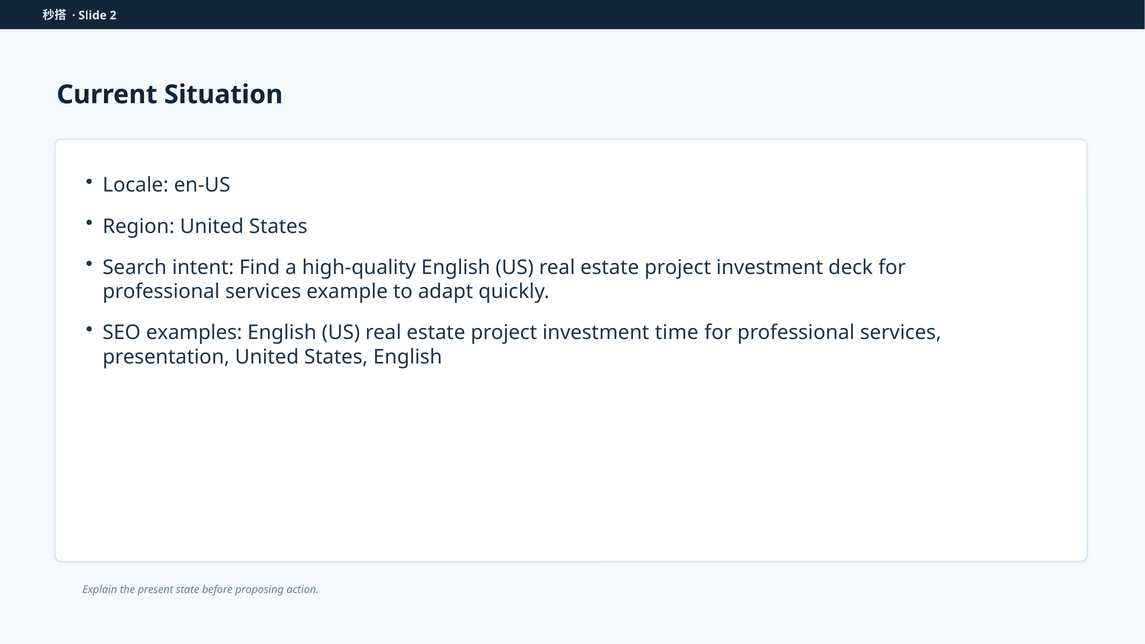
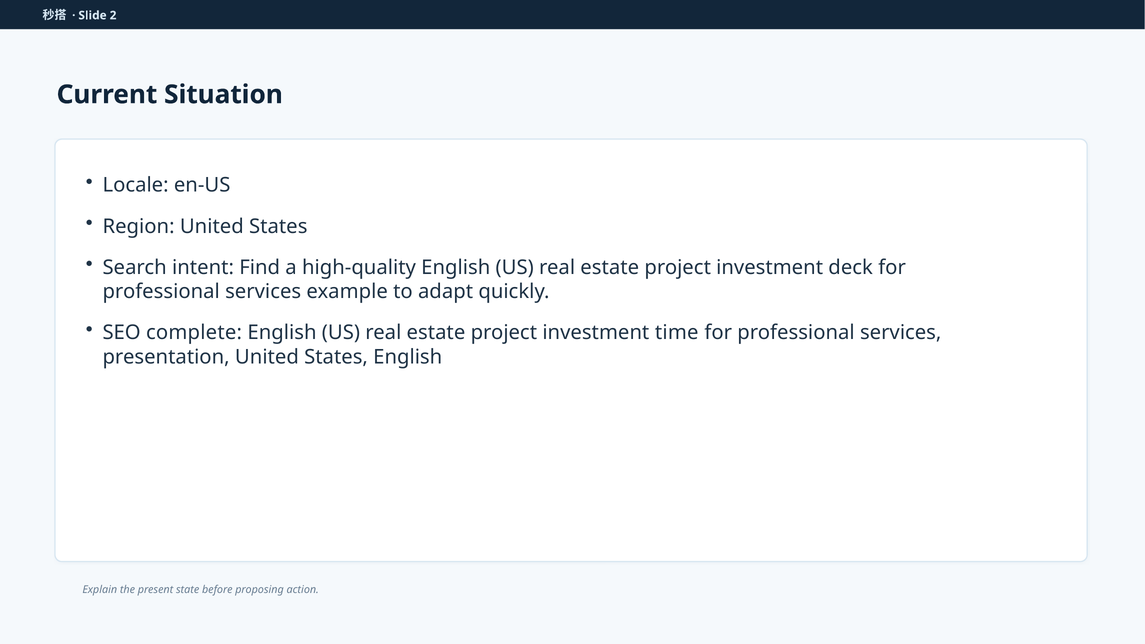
examples: examples -> complete (194, 333)
